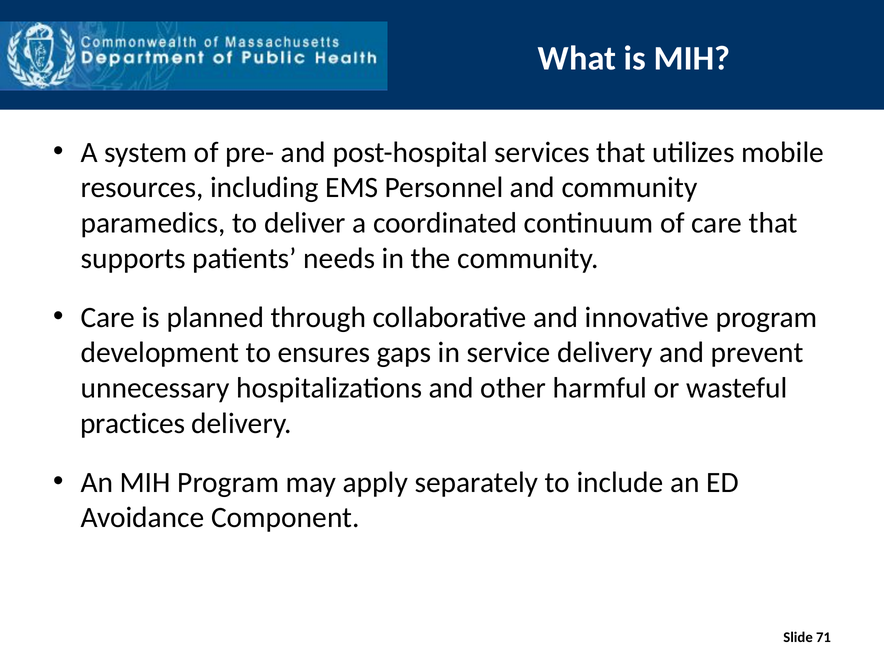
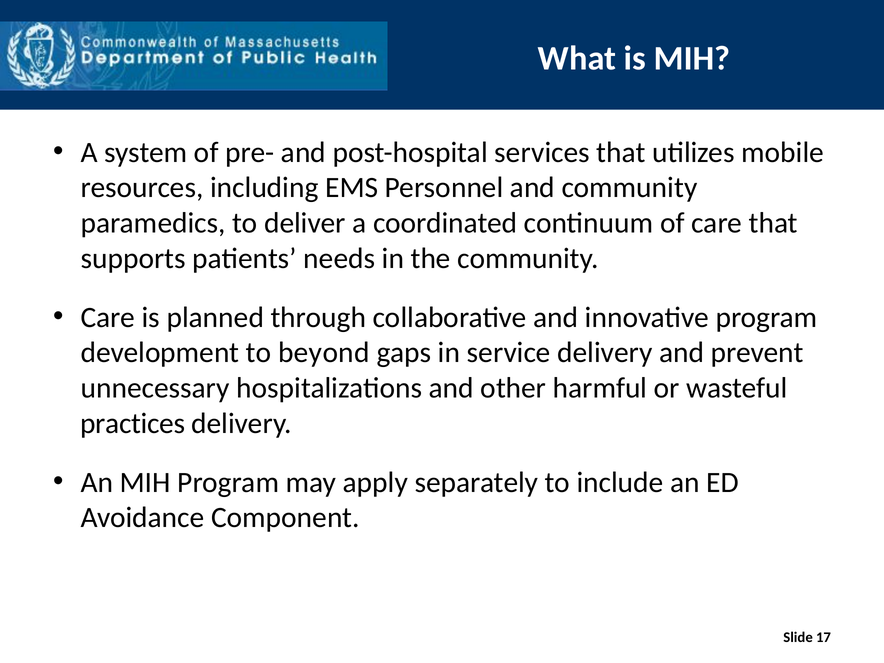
ensures: ensures -> beyond (324, 353)
71: 71 -> 17 (823, 637)
